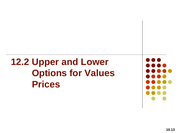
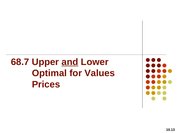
12.2: 12.2 -> 68.7 (20, 62)
and underline: none -> present (70, 62)
Options: Options -> Optimal (49, 73)
